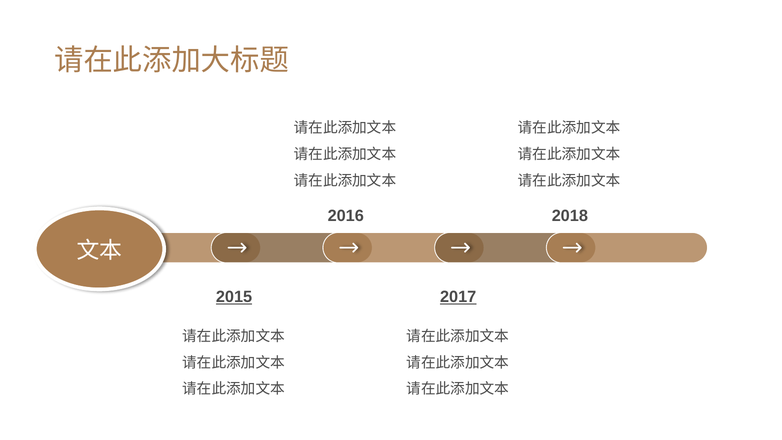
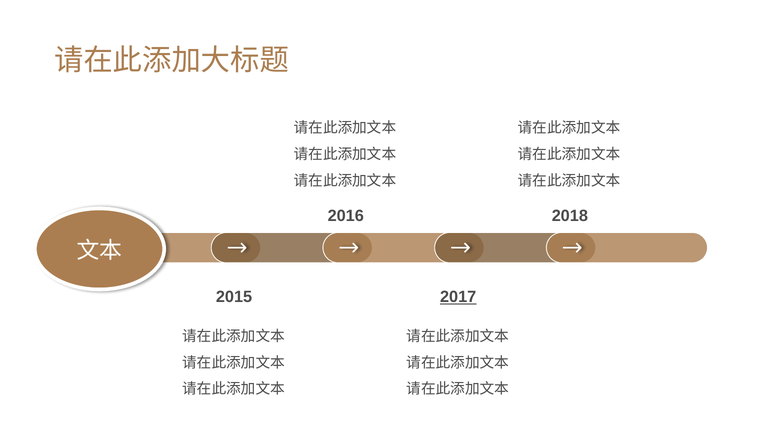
2015 underline: present -> none (234, 297)
